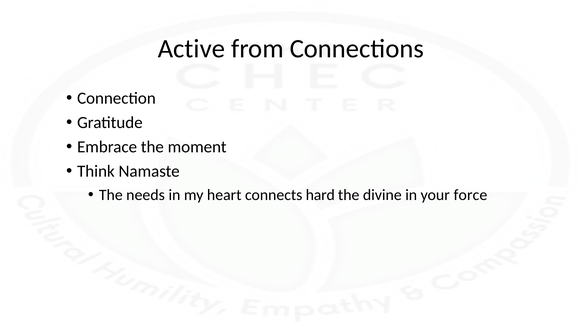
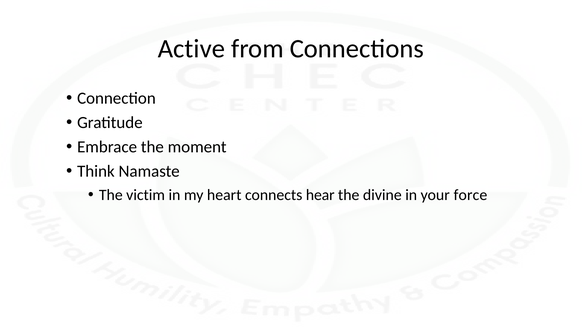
needs: needs -> victim (146, 195)
hard: hard -> hear (320, 195)
